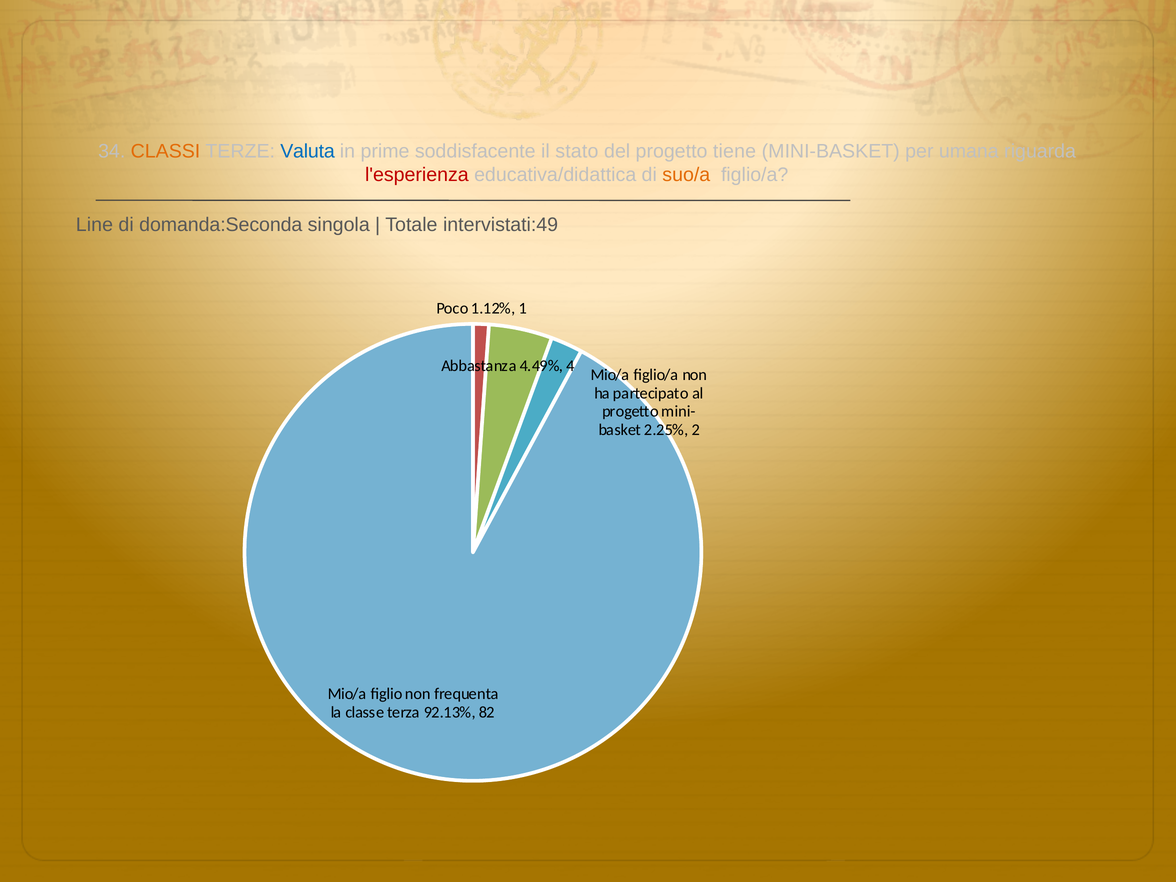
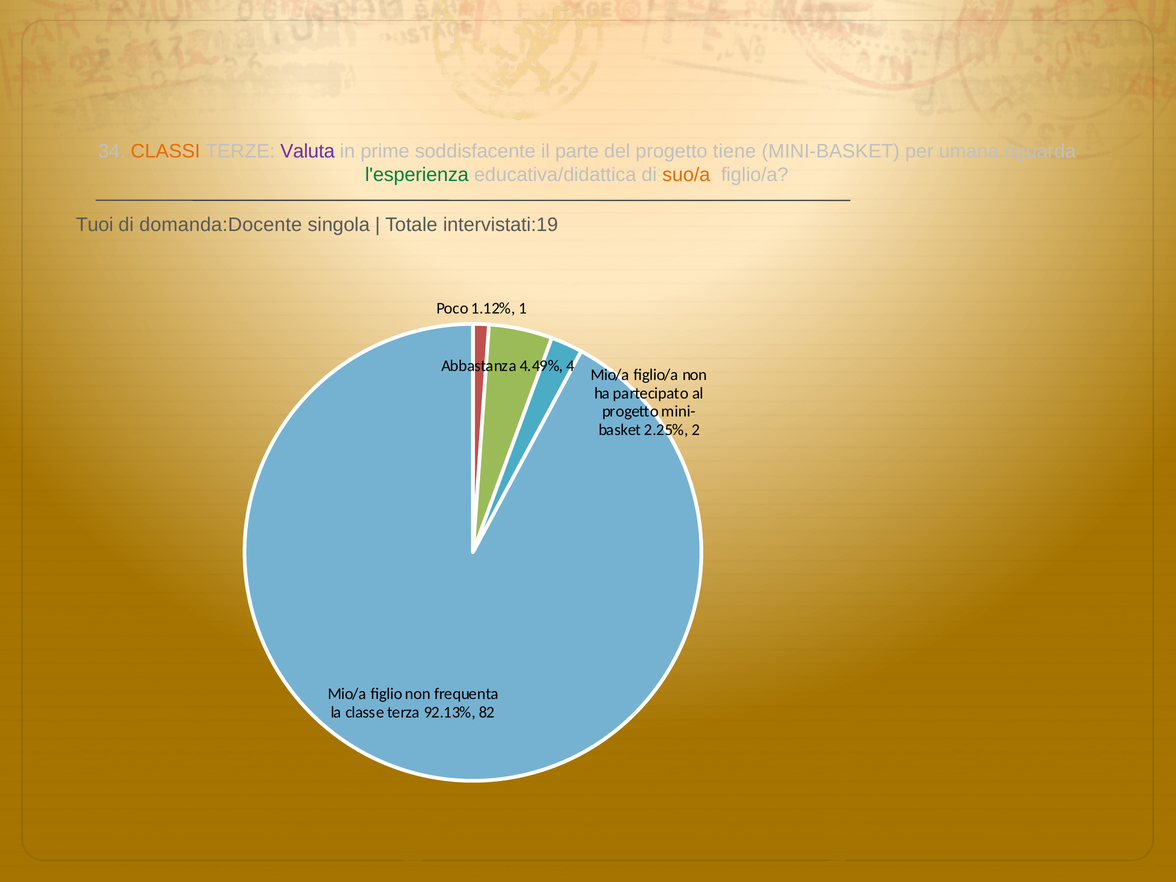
Valuta colour: blue -> purple (308, 151)
stato: stato -> parte (577, 151)
l'esperienza colour: red -> green (417, 175)
Line: Line -> Tuoi (95, 225)
domanda:Seconda: domanda:Seconda -> domanda:Docente (221, 225)
intervistati:49: intervistati:49 -> intervistati:19 (501, 225)
